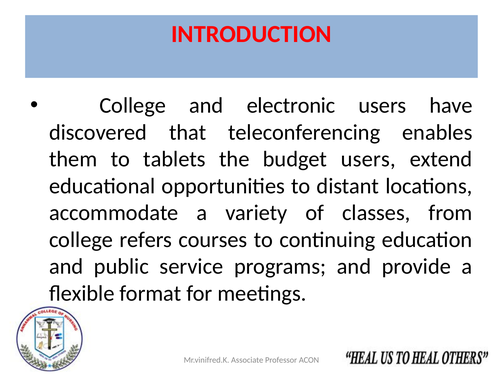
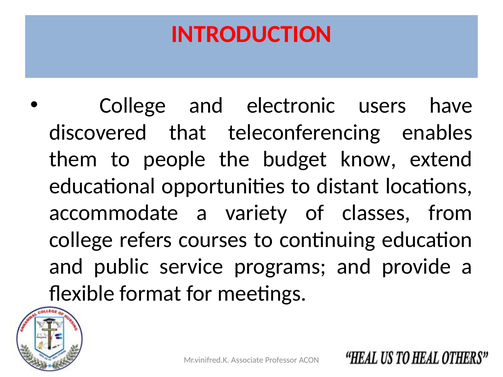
tablets: tablets -> people (175, 159)
budget users: users -> know (368, 159)
